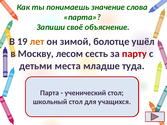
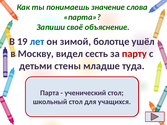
лет colour: orange -> blue (37, 42)
лесом: лесом -> видел (69, 54)
места: места -> стены (68, 66)
